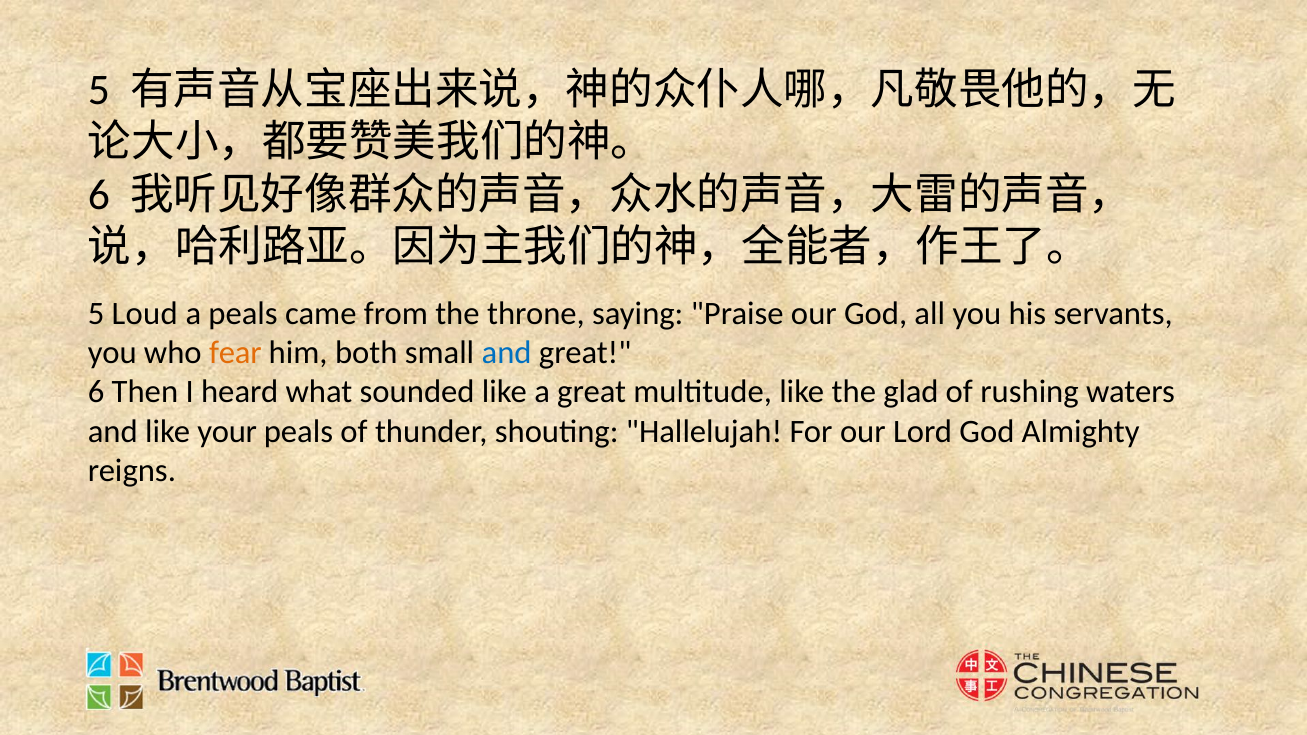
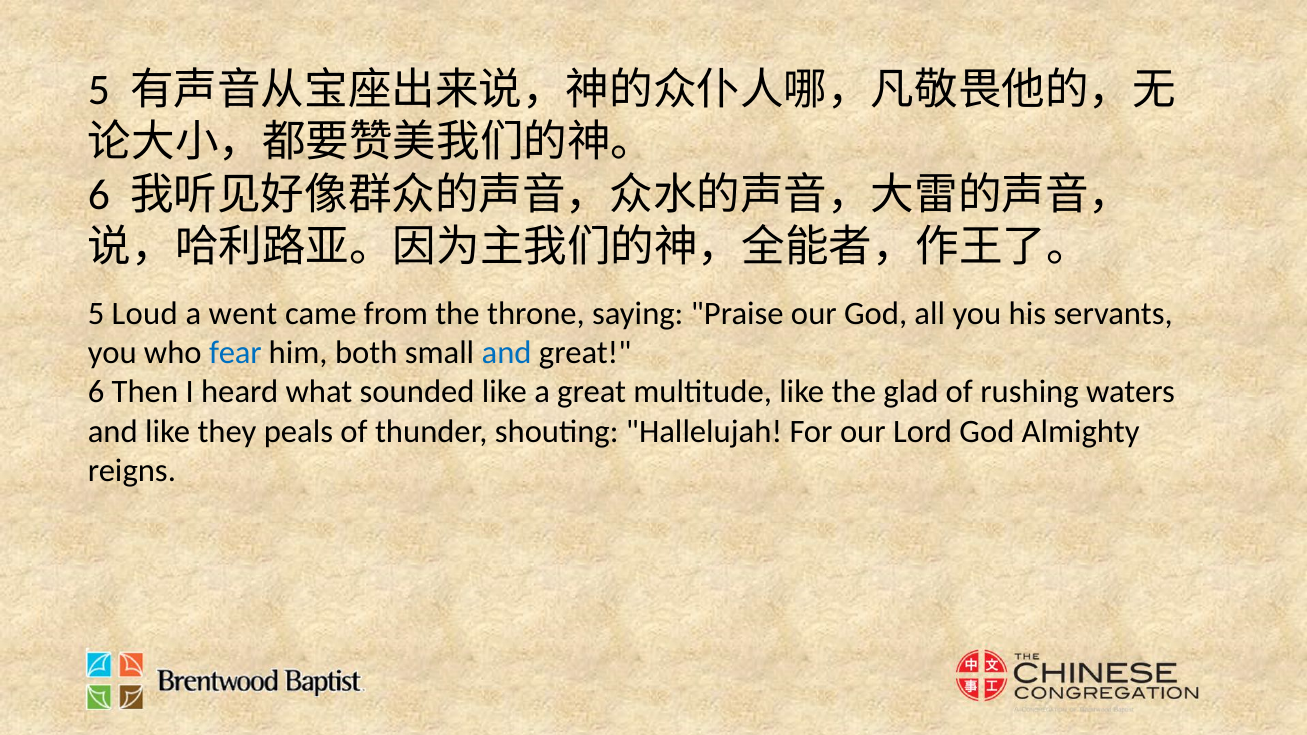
a peals: peals -> went (243, 314)
fear colour: orange -> blue (235, 353)
your: your -> they (227, 431)
